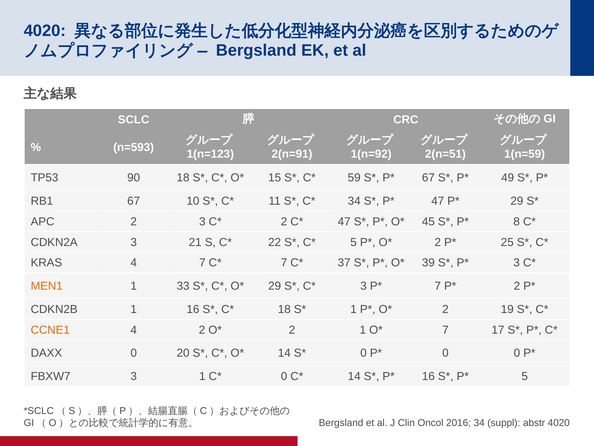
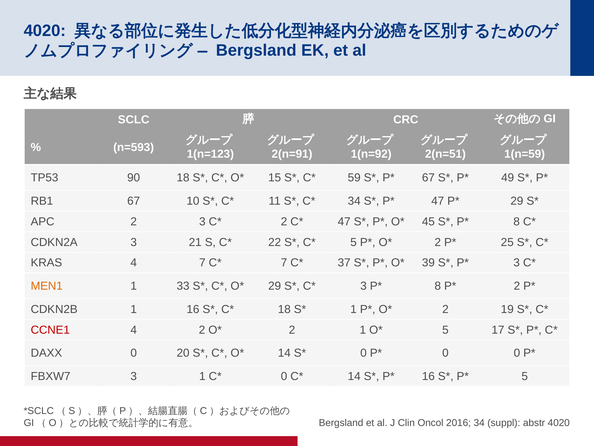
7: 7 -> 8 (438, 286)
CCNE1 colour: orange -> red (50, 330)
7: 7 -> 5 (445, 330)
